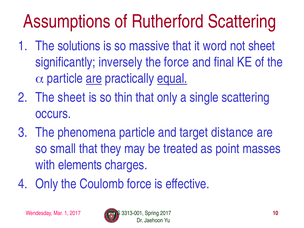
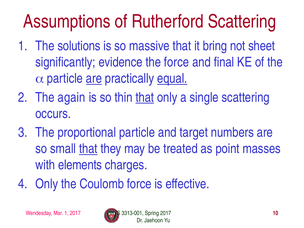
word: word -> bring (215, 46)
inversely: inversely -> evidence (121, 62)
The sheet: sheet -> again (72, 97)
that underline: none -> present (145, 97)
phenomena: phenomena -> proportional (87, 133)
distance: distance -> numbers (232, 133)
that underline: none -> present (88, 149)
